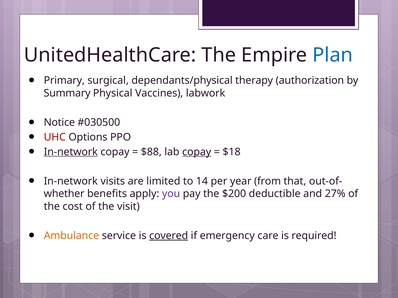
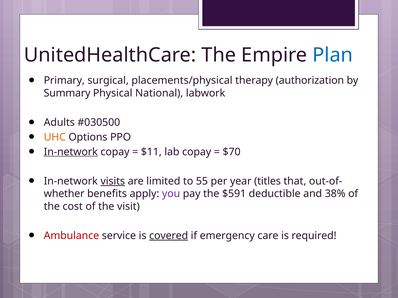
dependants/physical: dependants/physical -> placements/physical (182, 81)
Vaccines: Vaccines -> National (159, 93)
Notice: Notice -> Adults (59, 123)
UHC colour: red -> orange (55, 137)
$88: $88 -> $11 (151, 152)
copay underline: present -> none (197, 152)
$18: $18 -> $70 (232, 152)
visits underline: none -> present (113, 181)
14: 14 -> 55 (202, 181)
from: from -> titles (268, 181)
$200: $200 -> $591 (234, 194)
27%: 27% -> 38% (335, 194)
Ambulance colour: orange -> red (71, 236)
